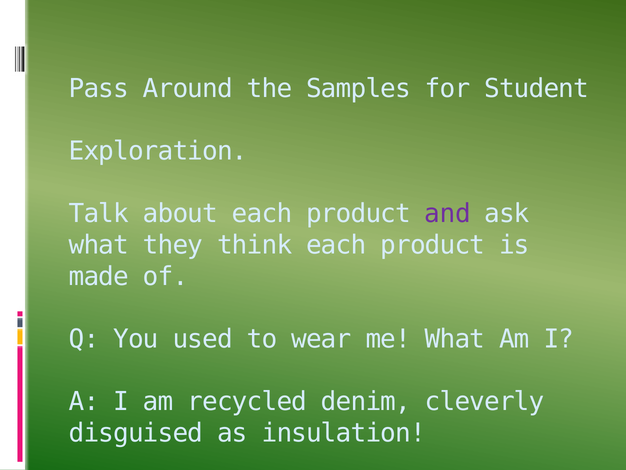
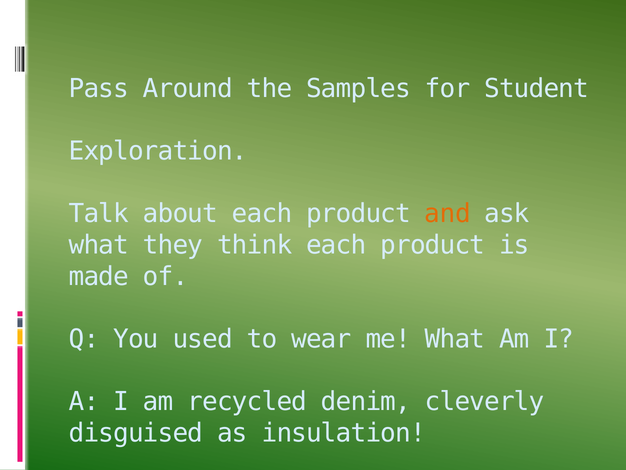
and colour: purple -> orange (448, 214)
